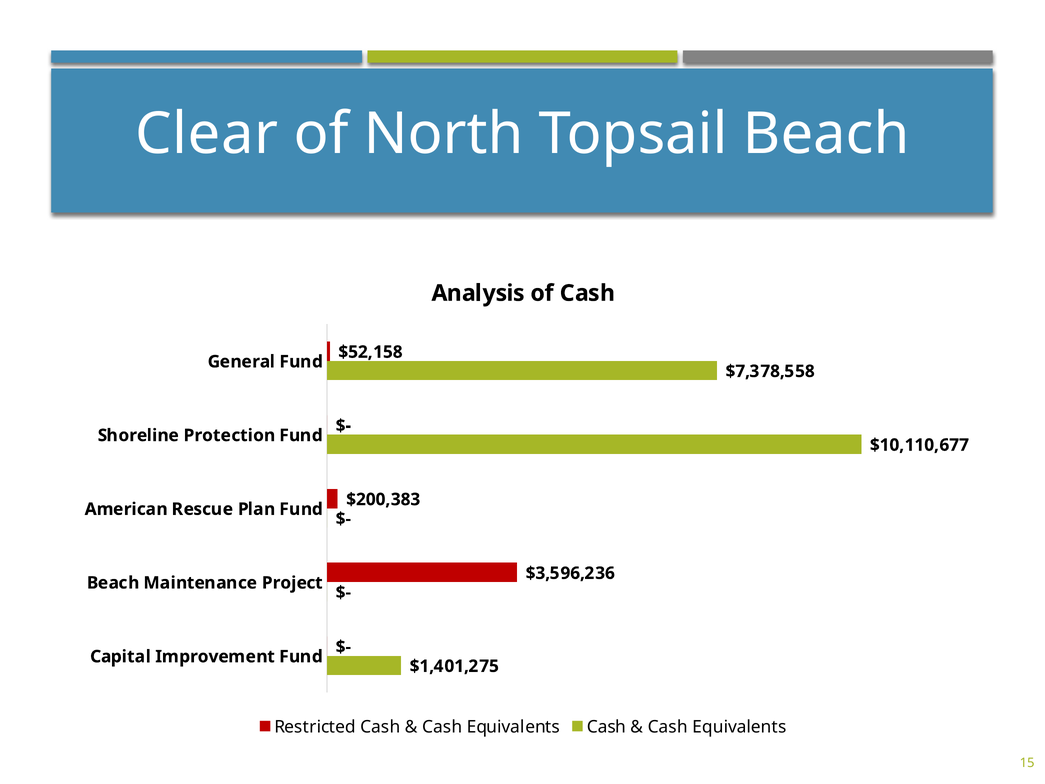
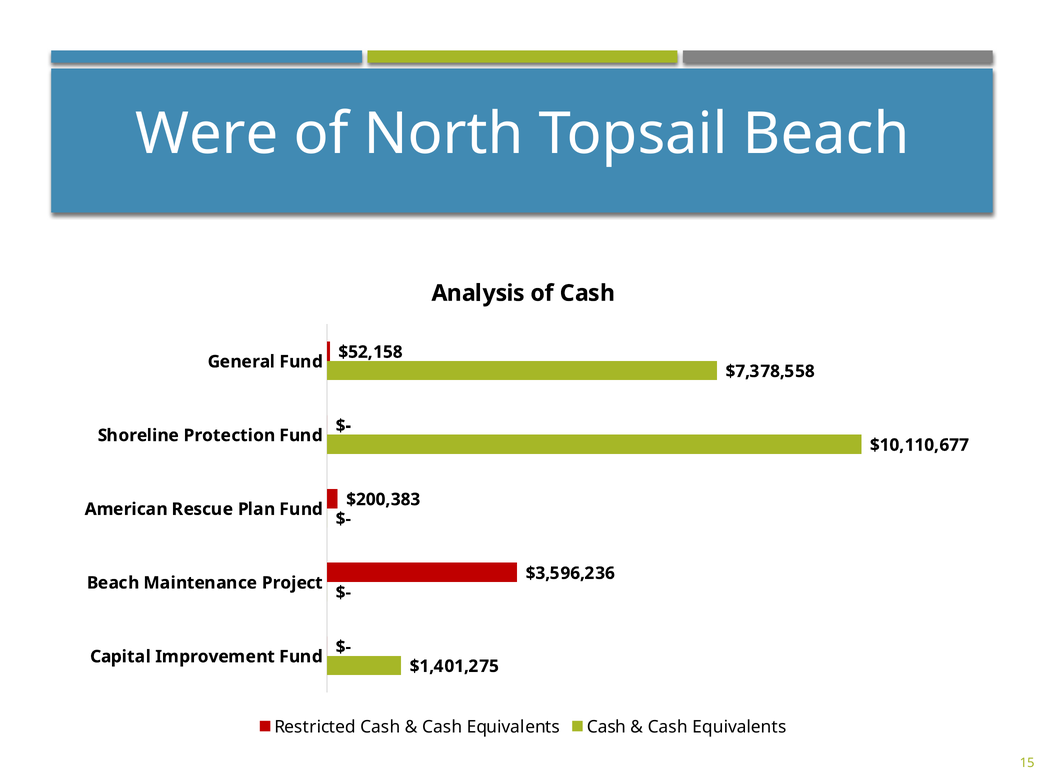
Clear: Clear -> Were (207, 134)
